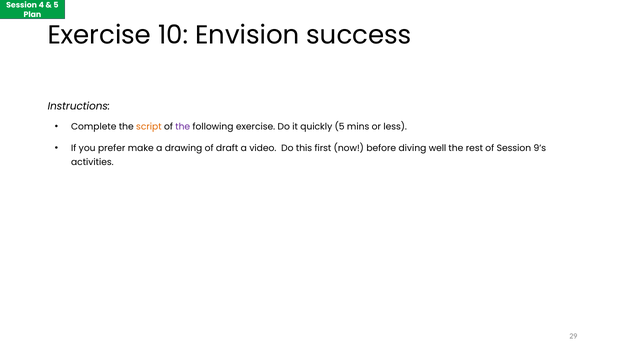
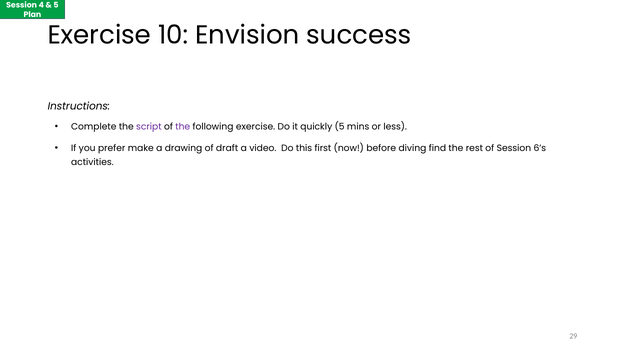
script colour: orange -> purple (149, 127)
well: well -> find (437, 148)
9’s: 9’s -> 6’s (540, 148)
